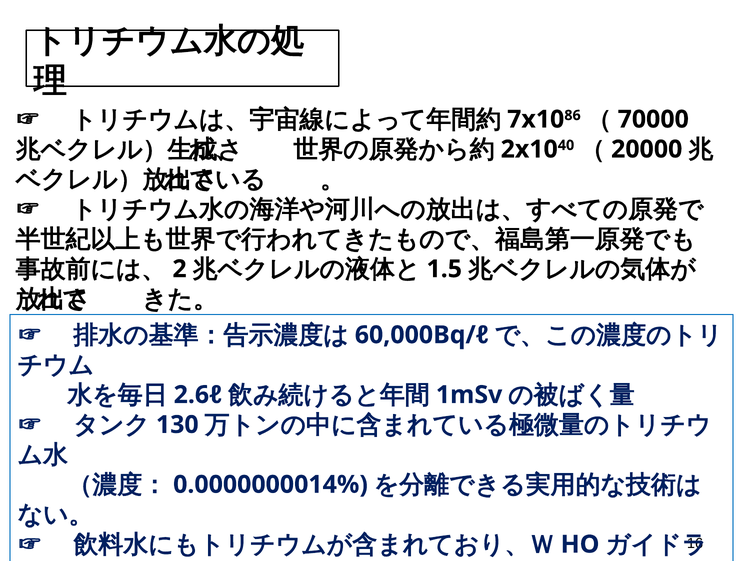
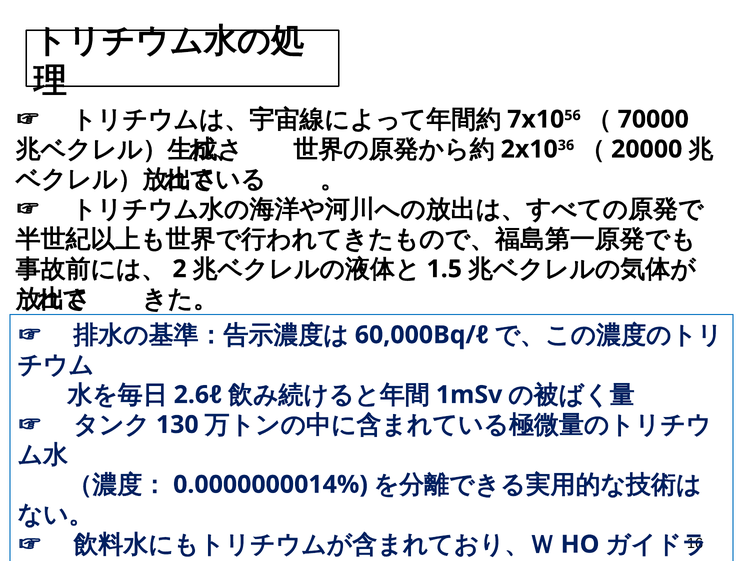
86: 86 -> 56 (573, 115)
40: 40 -> 36 (566, 145)
